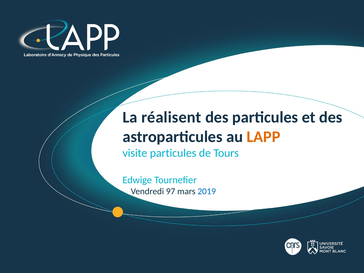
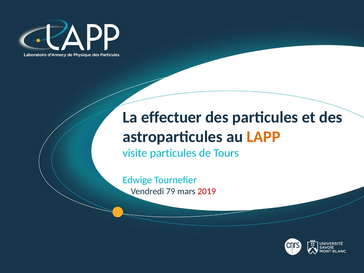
réalisent: réalisent -> effectuer (171, 117)
97: 97 -> 79 (171, 191)
2019 colour: blue -> red (207, 191)
